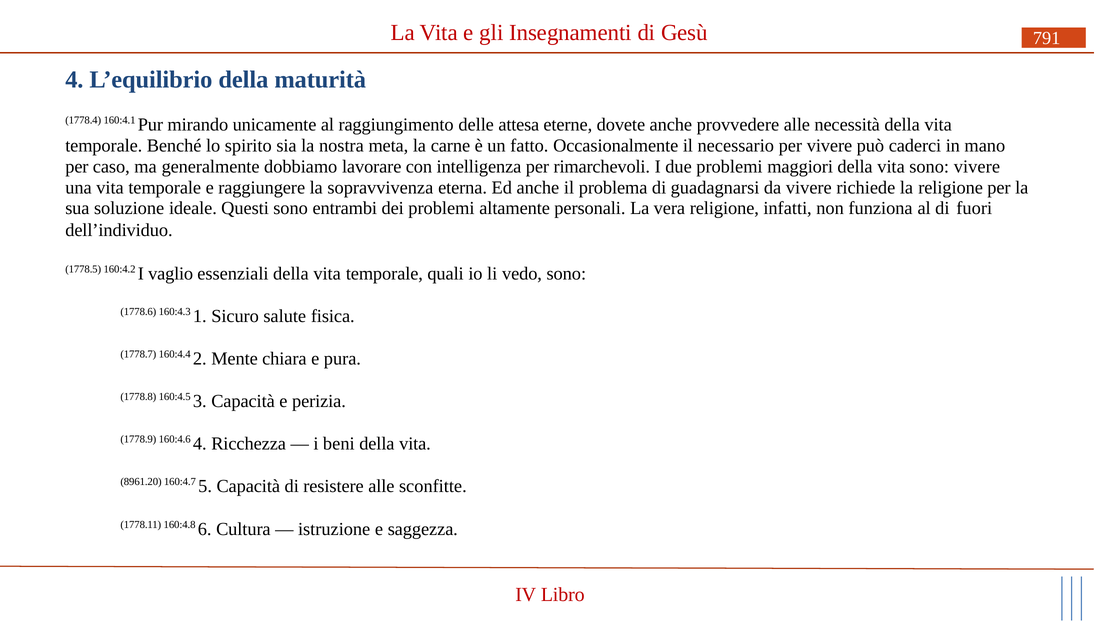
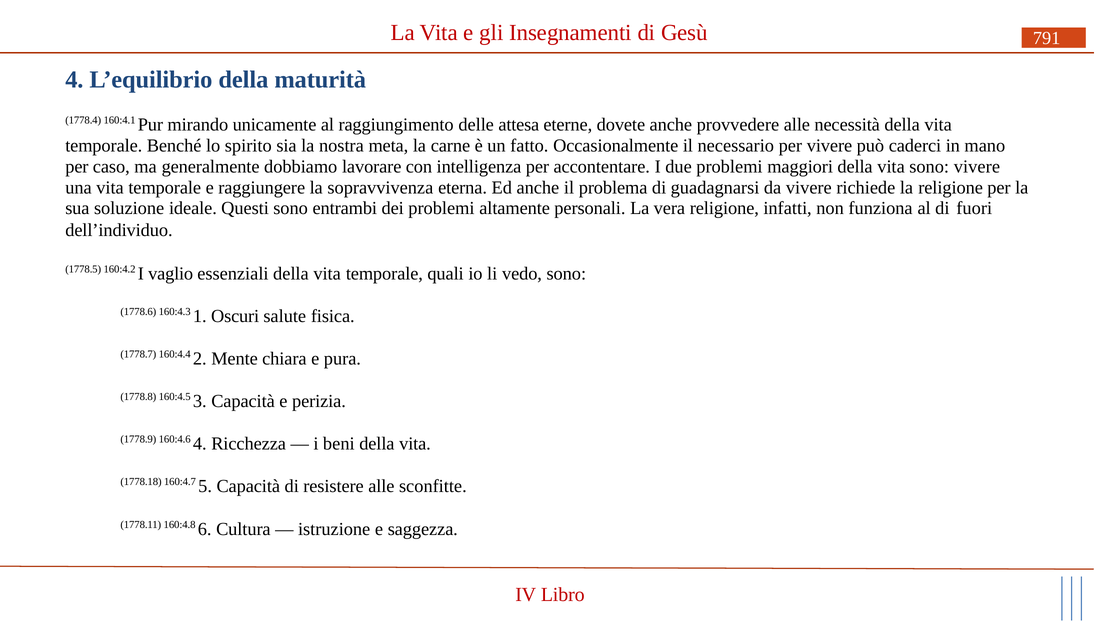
rimarchevoli: rimarchevoli -> accontentare (602, 167)
Sicuro: Sicuro -> Oscuri (235, 316)
8961.20: 8961.20 -> 1778.18 (141, 482)
